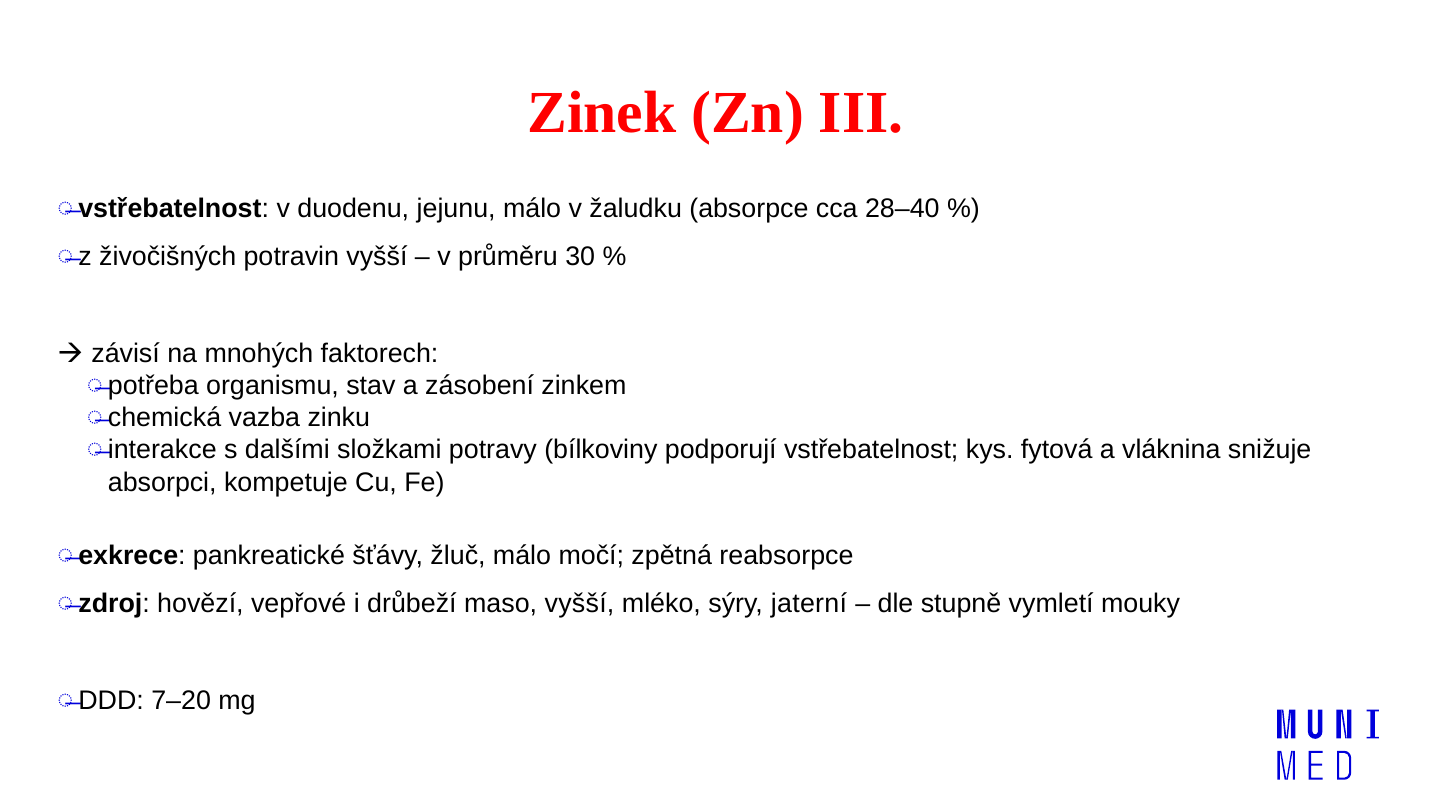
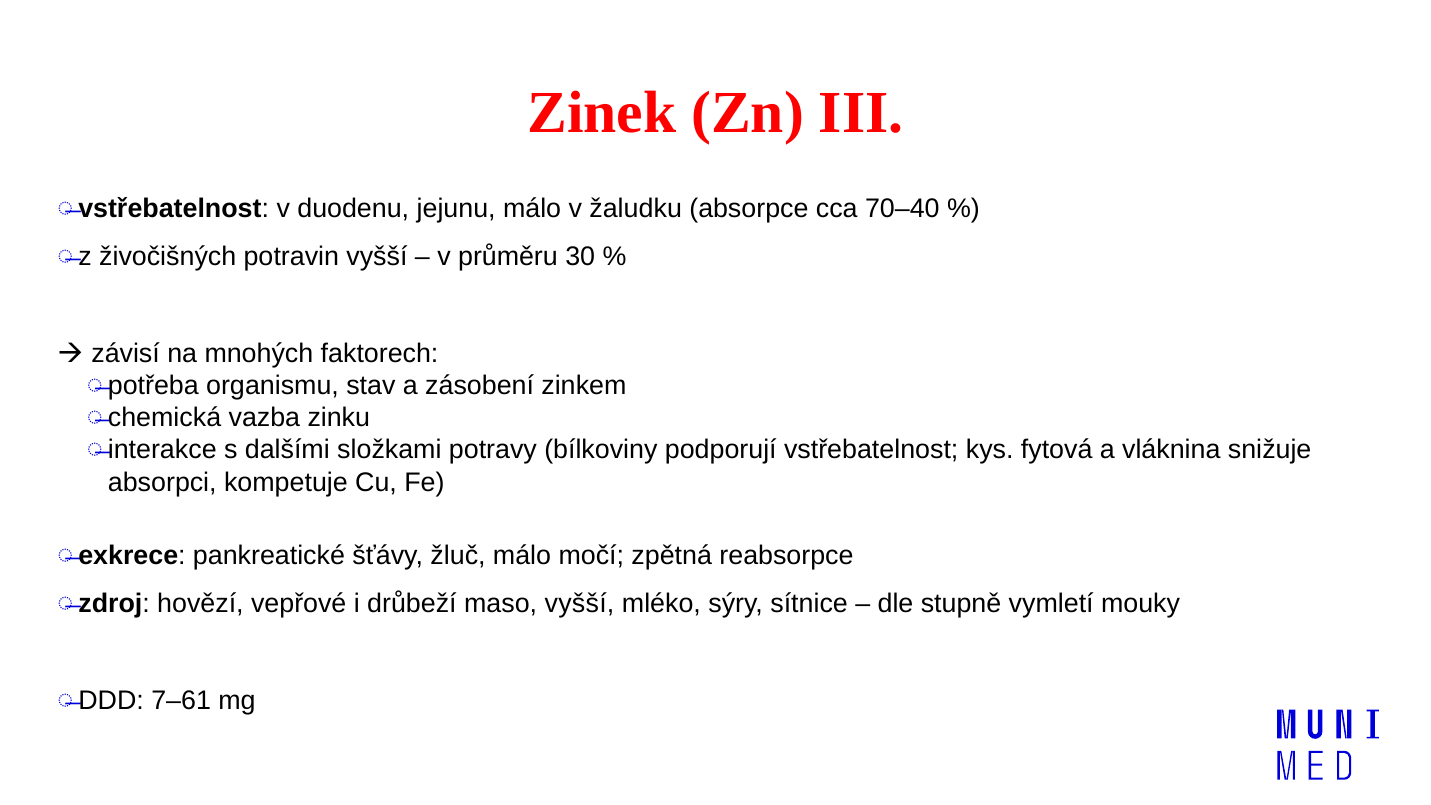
28–40: 28–40 -> 70–40 (902, 209)
jaterní: jaterní -> sítnice (809, 604)
7–20: 7–20 -> 7–61 (181, 701)
